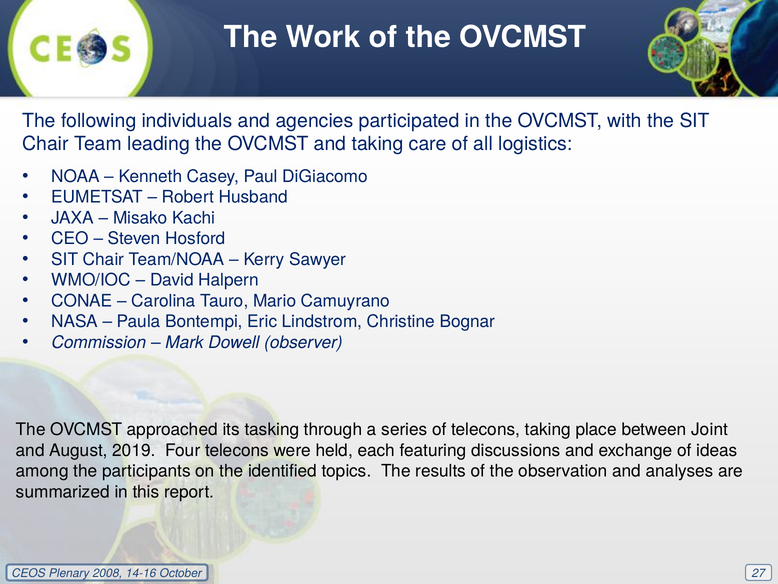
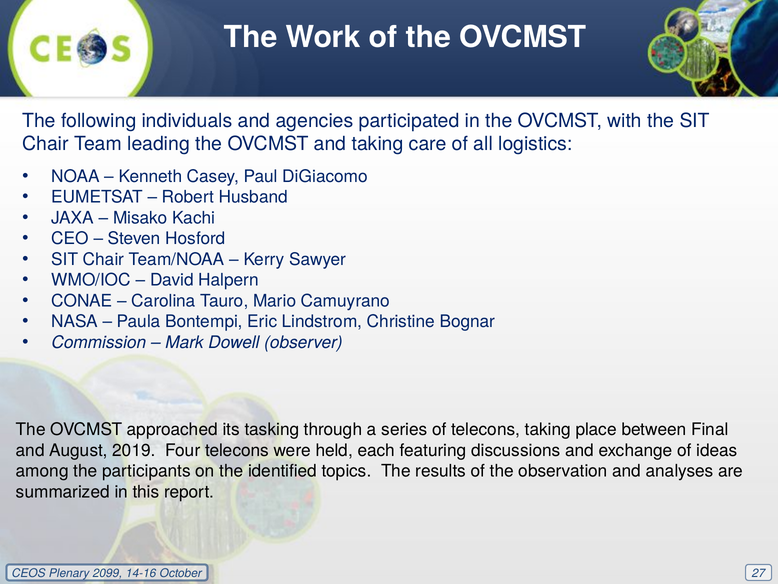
Joint: Joint -> Final (710, 429)
2008: 2008 -> 2099 (108, 573)
